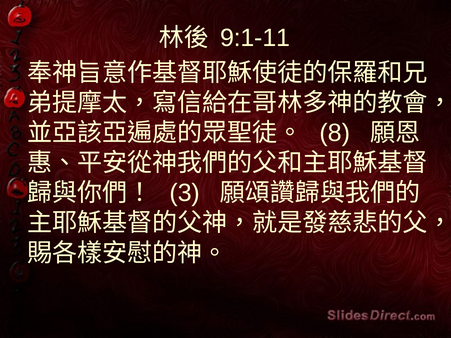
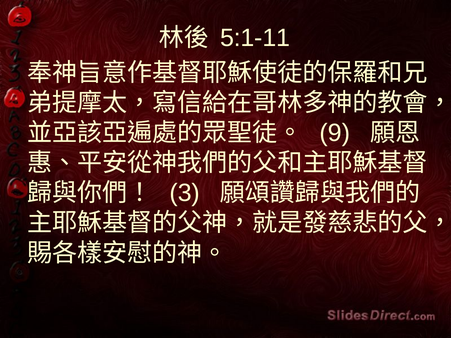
9:1-11: 9:1-11 -> 5:1-11 (255, 38)
8: 8 -> 9 (335, 133)
